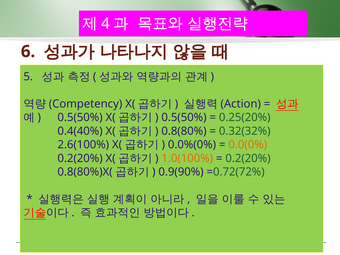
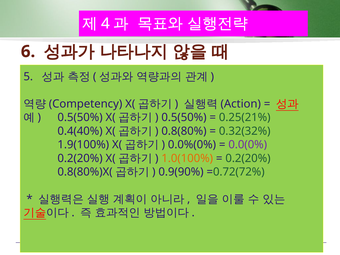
0.25(20%: 0.25(20% -> 0.25(21% (245, 118)
2.6(100%: 2.6(100% -> 1.9(100% (83, 145)
0.0(0% colour: orange -> purple (248, 145)
